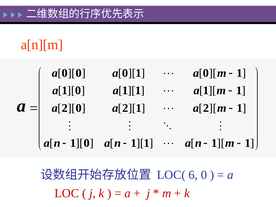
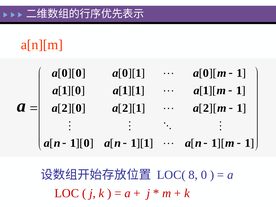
6: 6 -> 8 (193, 175)
